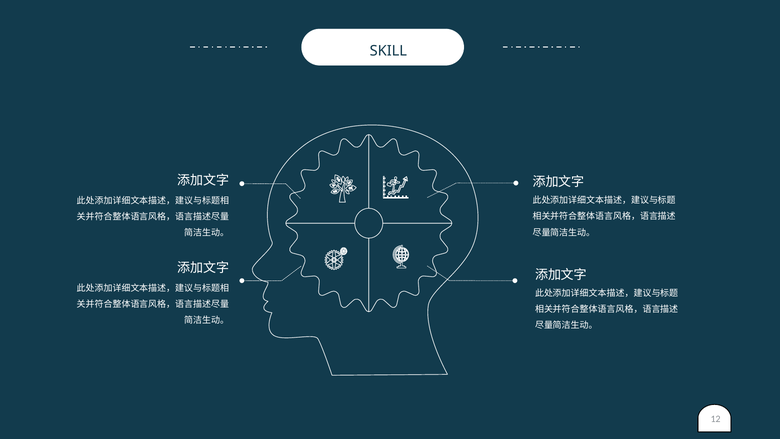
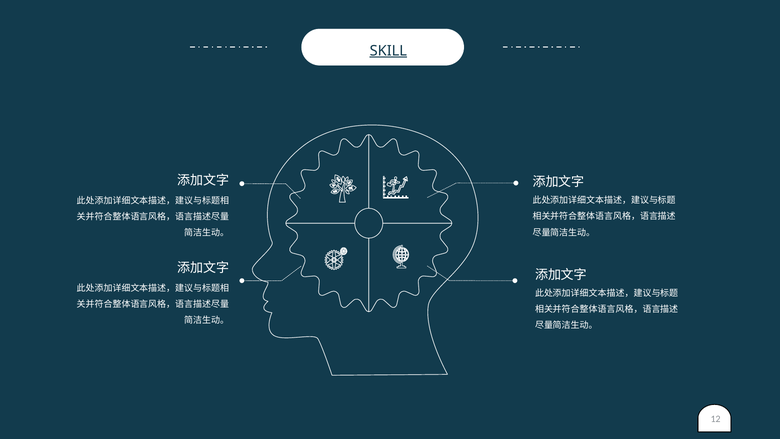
SKILL underline: none -> present (388, 51)
